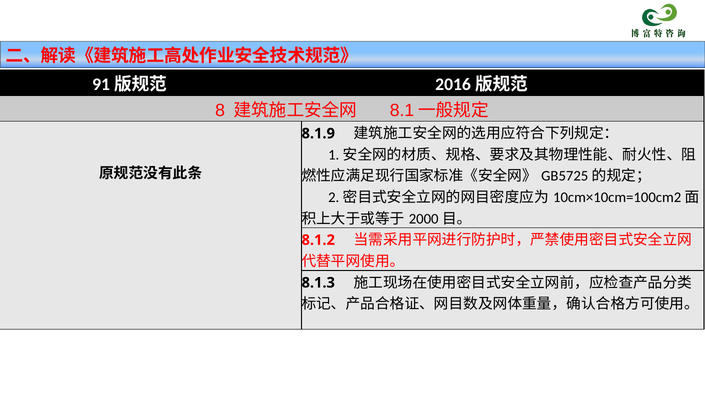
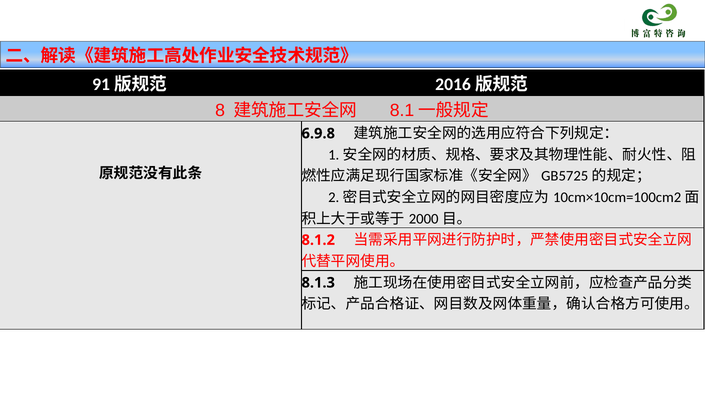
8.1.9: 8.1.9 -> 6.9.8 (318, 134)
